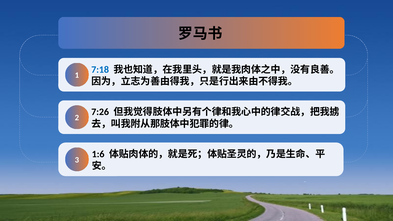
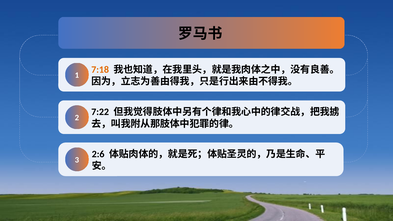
7:18 colour: blue -> orange (100, 70)
7:26: 7:26 -> 7:22 (100, 112)
1:6: 1:6 -> 2:6 (98, 154)
